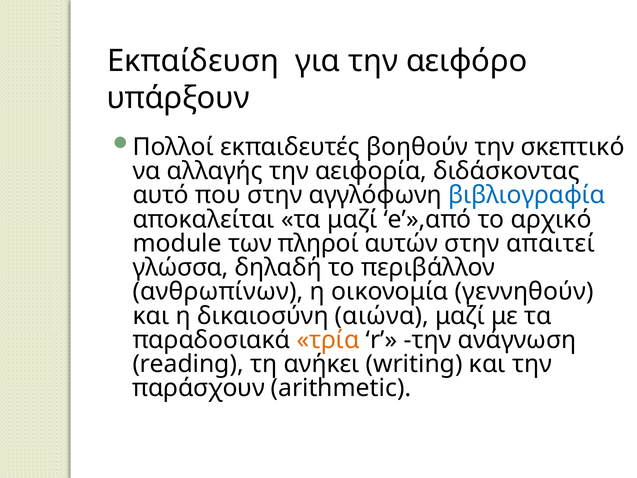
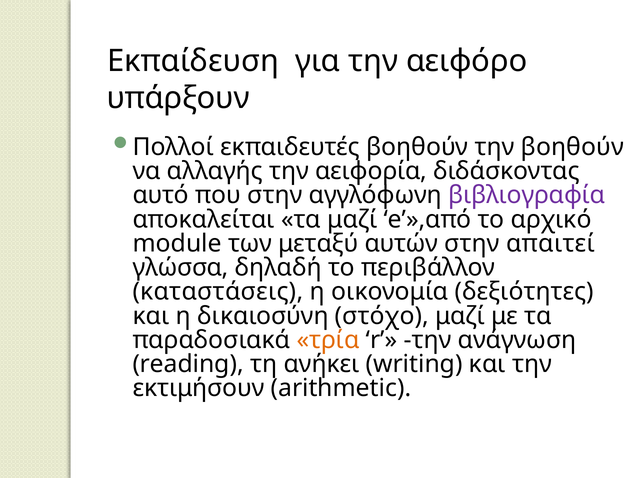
την σκεπτικό: σκεπτικό -> βοηθούν (572, 147)
βιβλιογραφία colour: blue -> purple (527, 195)
πληροί: πληροί -> μεταξύ (318, 243)
ανθρωπίνων: ανθρωπίνων -> καταστάσεις (218, 292)
γεννηθούν: γεννηθούν -> δεξιότητες (524, 292)
αιώνα: αιώνα -> στόχο (382, 316)
παράσχουν: παράσχουν -> εκτιμήσουν (199, 388)
